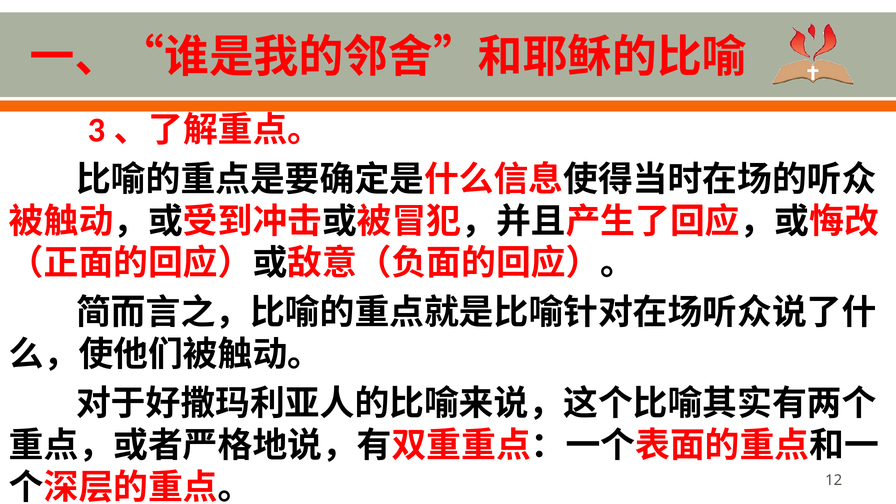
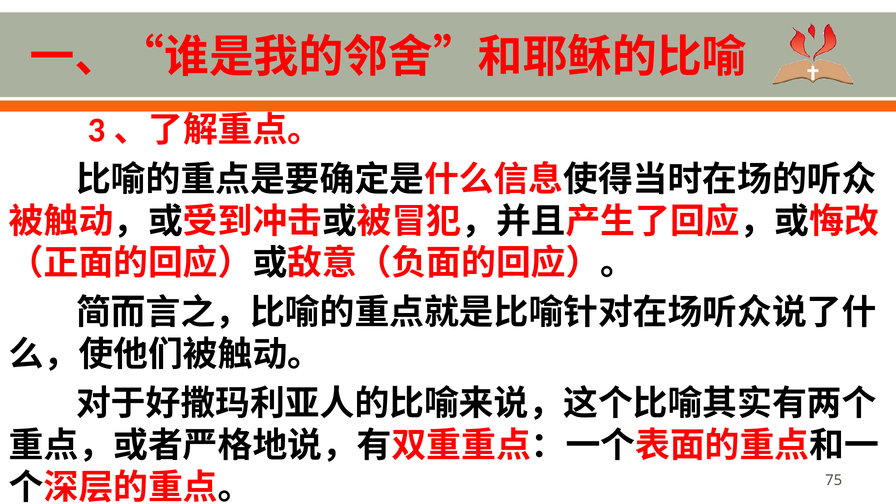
12: 12 -> 75 (834, 480)
